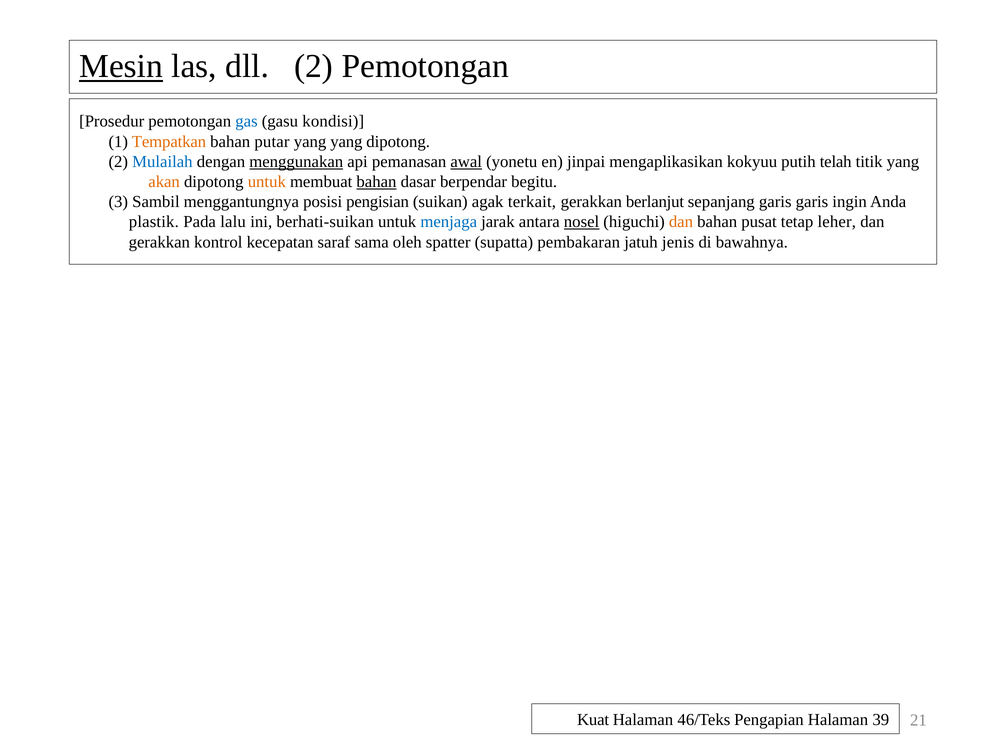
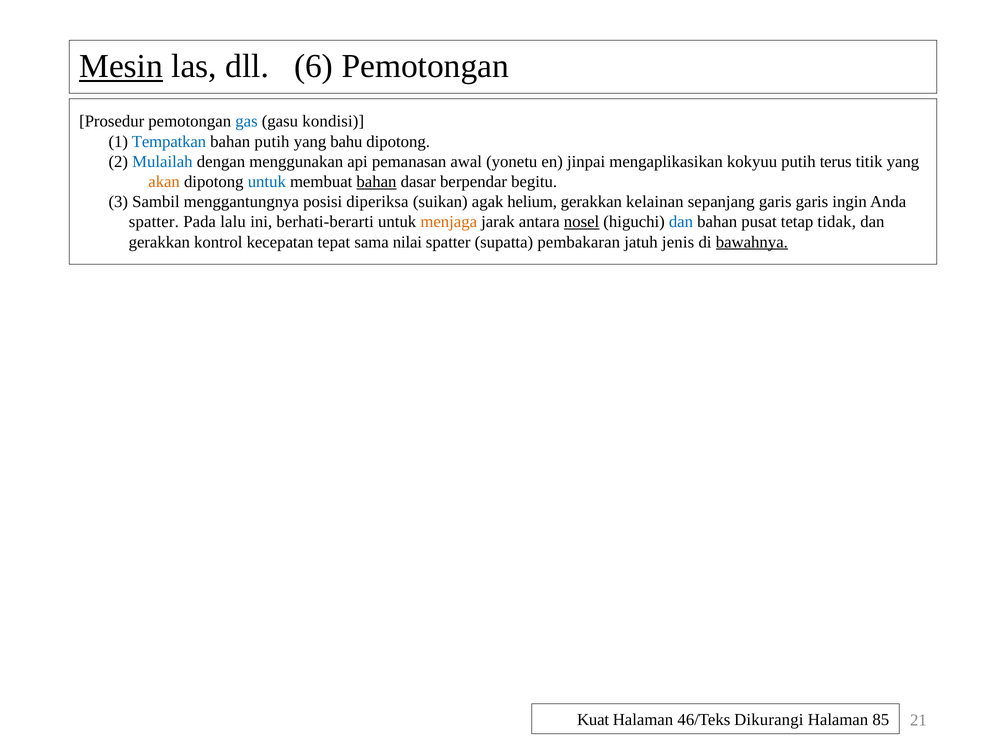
dll 2: 2 -> 6 (314, 66)
Tempatkan colour: orange -> blue (169, 142)
bahan putar: putar -> putih (272, 142)
yang yang: yang -> bahu (346, 142)
menggunakan underline: present -> none (296, 162)
awal underline: present -> none (466, 162)
telah: telah -> terus (836, 162)
untuk colour: orange -> blue (267, 182)
pengisian: pengisian -> diperiksa (377, 202)
terkait: terkait -> helium (532, 202)
berlanjut: berlanjut -> kelainan (655, 202)
plastik: plastik -> spatter (154, 222)
berhati-suikan: berhati-suikan -> berhati-berarti (325, 222)
menjaga colour: blue -> orange (449, 222)
dan colour: orange -> blue (681, 222)
leher: leher -> tidak (837, 222)
saraf: saraf -> tepat (334, 242)
oleh: oleh -> nilai (407, 242)
bawahnya underline: none -> present (752, 242)
Pengapian: Pengapian -> Dikurangi (769, 720)
39: 39 -> 85 (881, 720)
